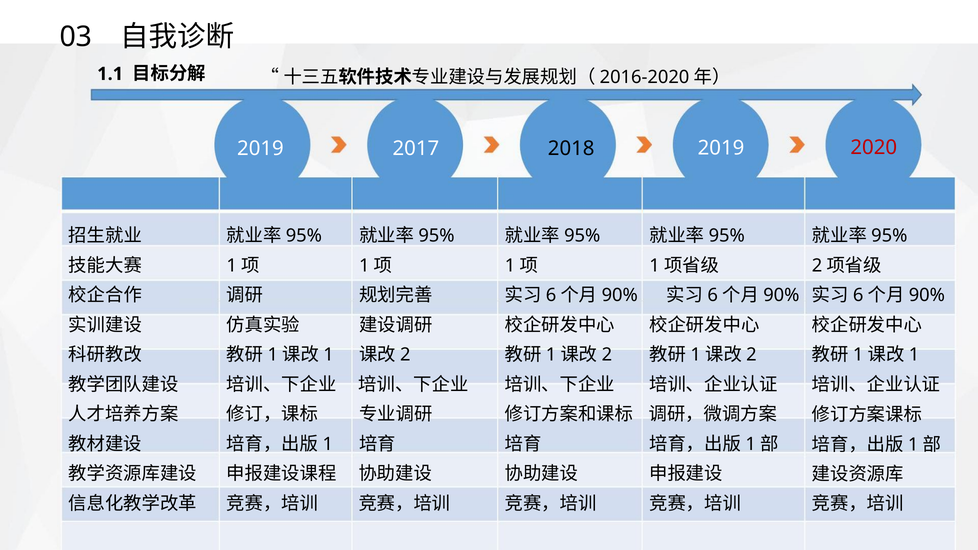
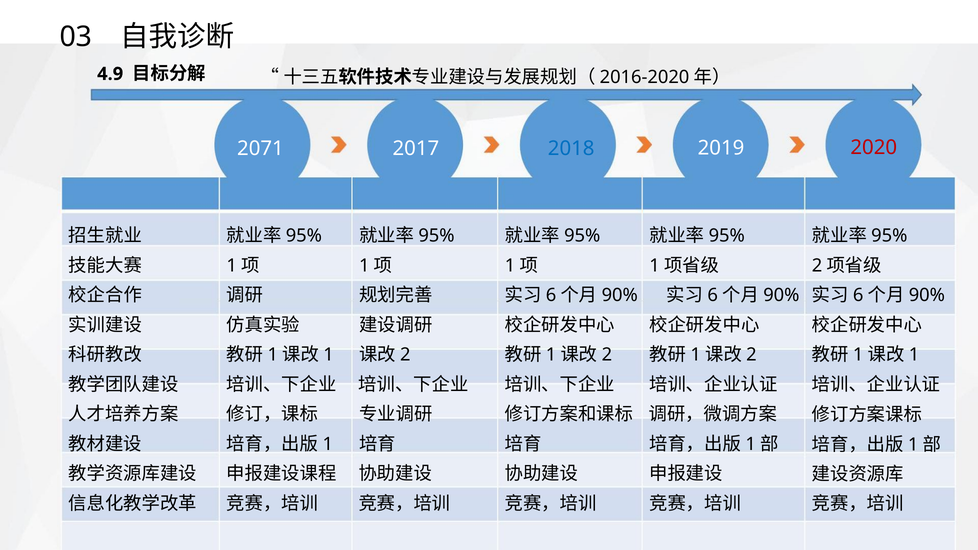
1.1: 1.1 -> 4.9 (110, 74)
2019: 2019 -> 2071 (260, 148)
2018 colour: black -> blue (571, 148)
